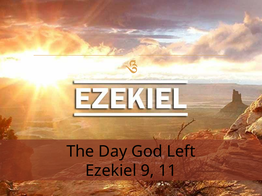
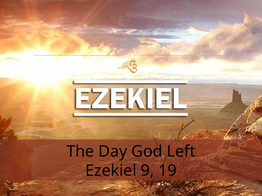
11: 11 -> 19 (167, 171)
